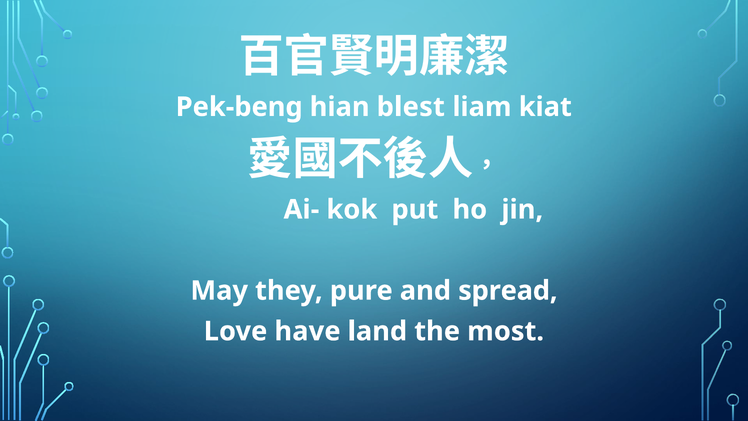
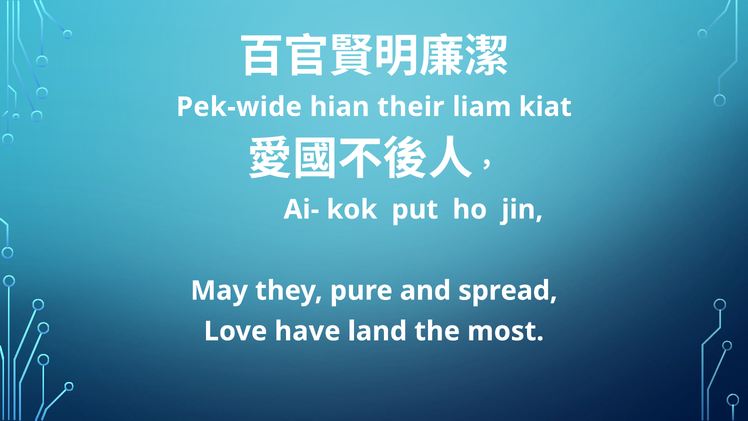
Pek-beng: Pek-beng -> Pek-wide (239, 107)
blest: blest -> their (411, 107)
